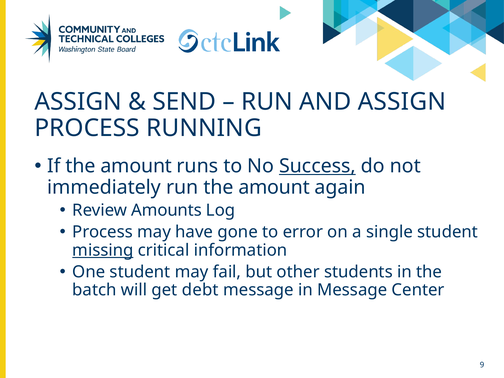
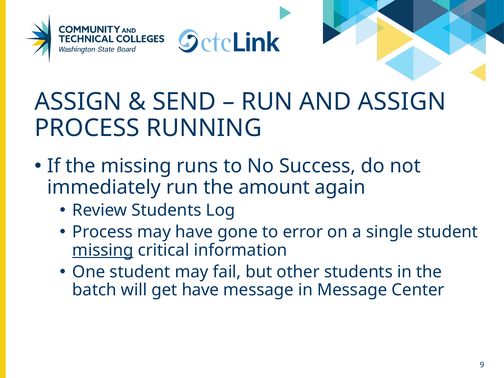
If the amount: amount -> missing (136, 166)
Success underline: present -> none (317, 166)
Review Amounts: Amounts -> Students (166, 210)
get debt: debt -> have (200, 290)
